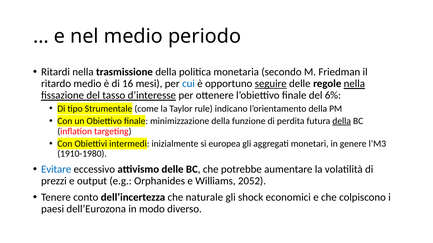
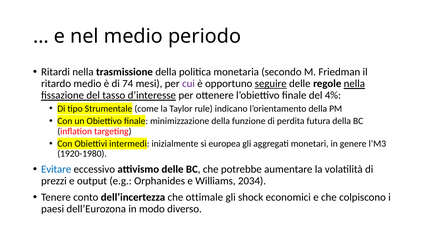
16: 16 -> 74 (128, 84)
cui colour: blue -> purple (188, 84)
6%: 6% -> 4% (333, 96)
della underline: present -> none (342, 121)
1910-1980: 1910-1980 -> 1920-1980 (82, 154)
2052: 2052 -> 2034 (252, 181)
naturale: naturale -> ottimale (204, 198)
